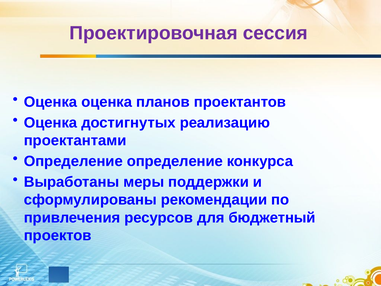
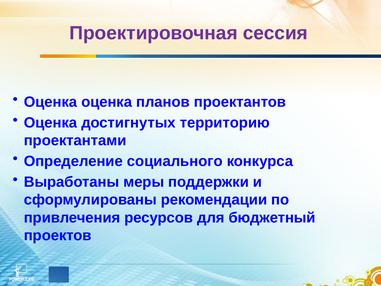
реализацию: реализацию -> территорию (225, 123)
Определение определение: определение -> социального (175, 161)
